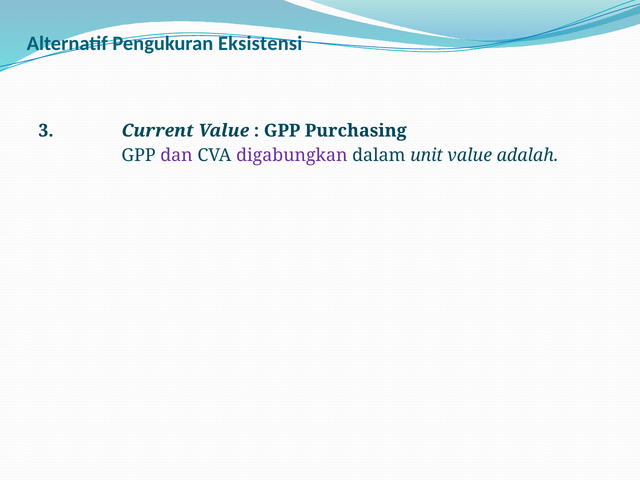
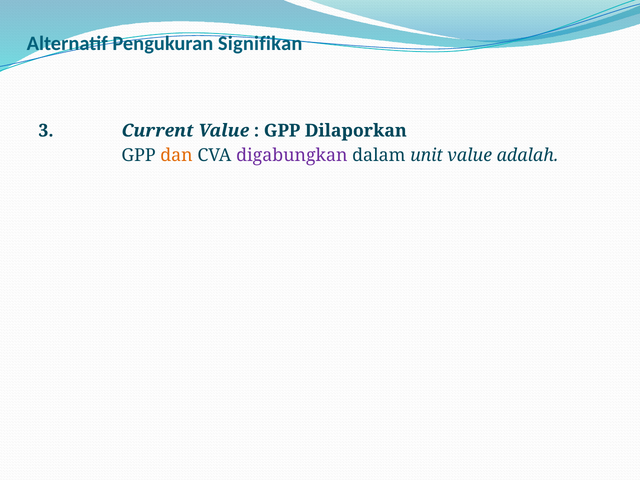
Eksistensi: Eksistensi -> Signifikan (260, 43)
Purchasing: Purchasing -> Dilaporkan (356, 131)
dan colour: purple -> orange (177, 156)
